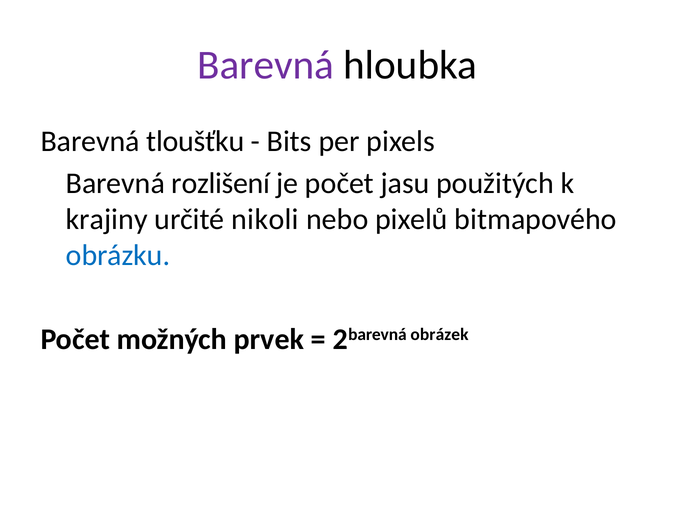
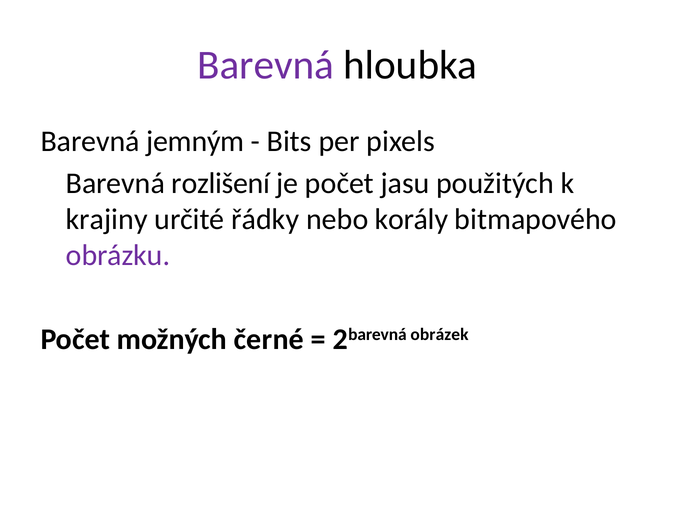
tloušťku: tloušťku -> jemným (195, 142)
nikoli: nikoli -> řádky (265, 220)
pixelů: pixelů -> korály (412, 220)
obrázku colour: blue -> purple (118, 256)
prvek: prvek -> černé (269, 340)
